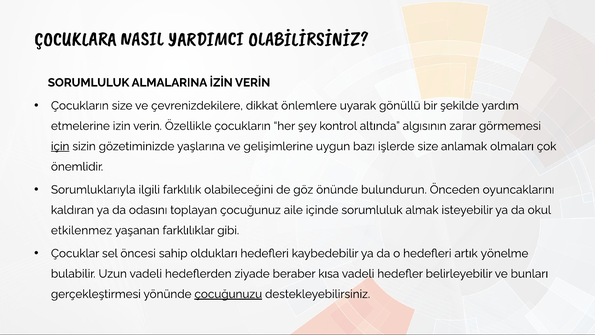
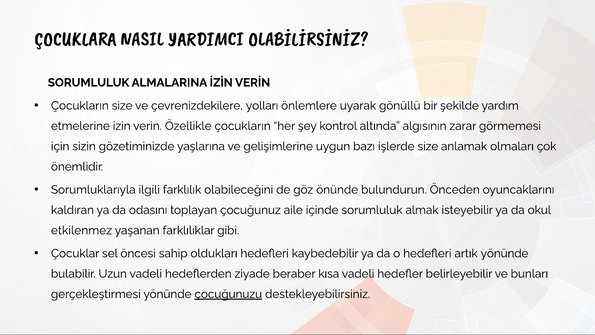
dikkat: dikkat -> yolları (262, 106)
için underline: present -> none (60, 146)
artık yönelme: yönelme -> yönünde (505, 253)
